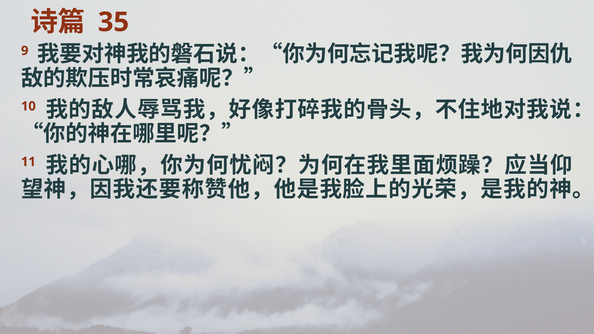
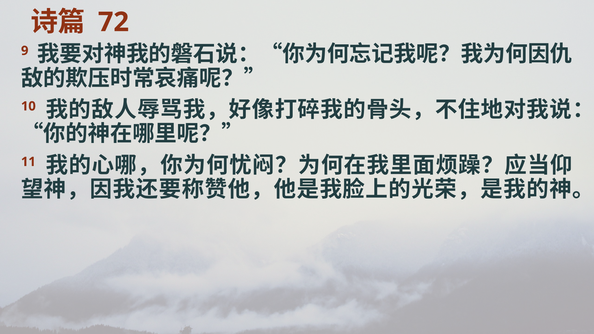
35: 35 -> 72 (113, 22)
